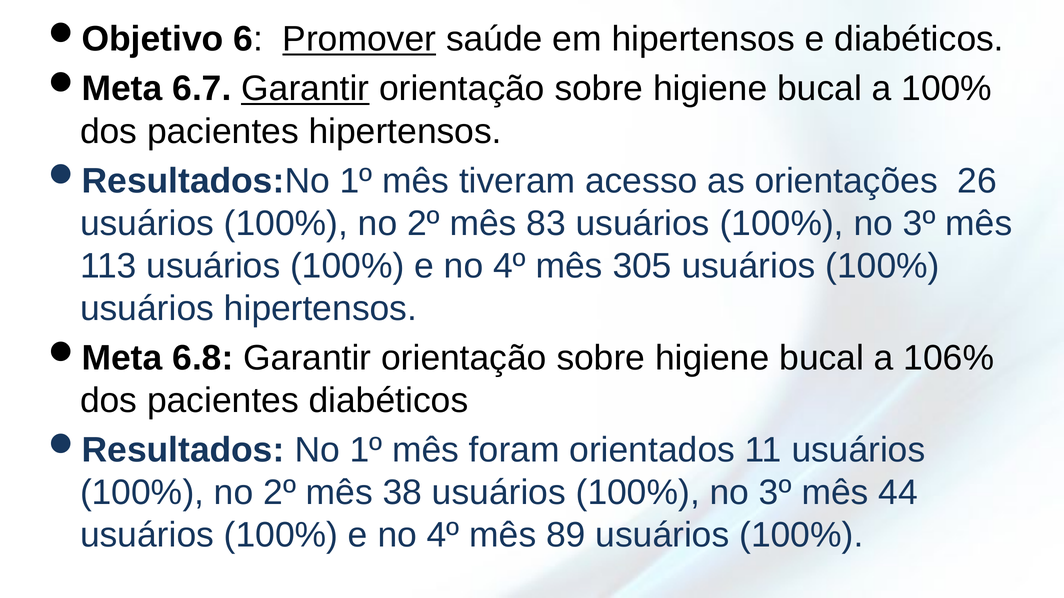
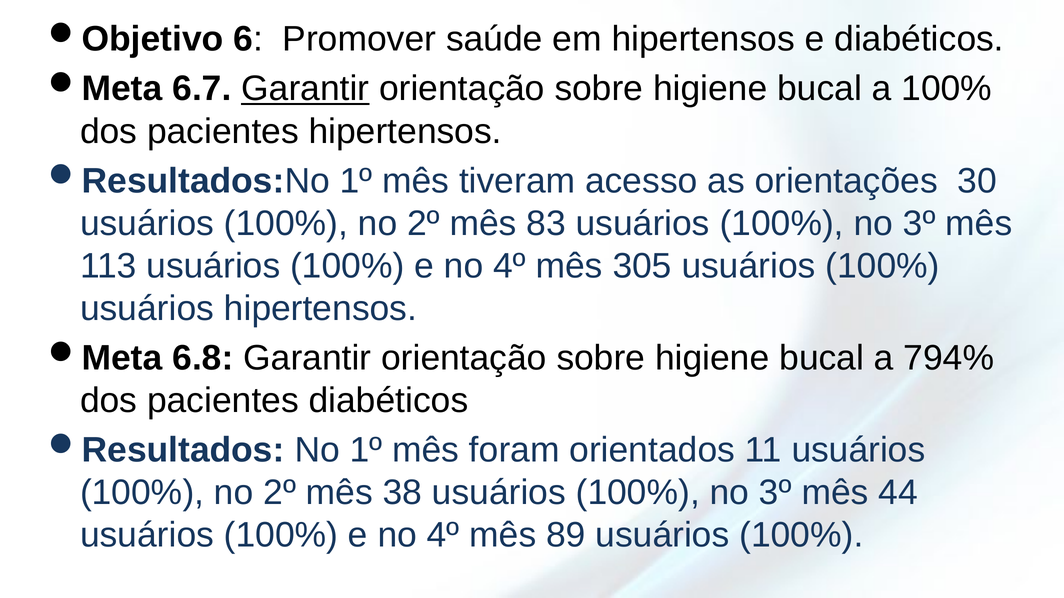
Promover underline: present -> none (359, 39)
26: 26 -> 30 (977, 181)
106%: 106% -> 794% (949, 358)
